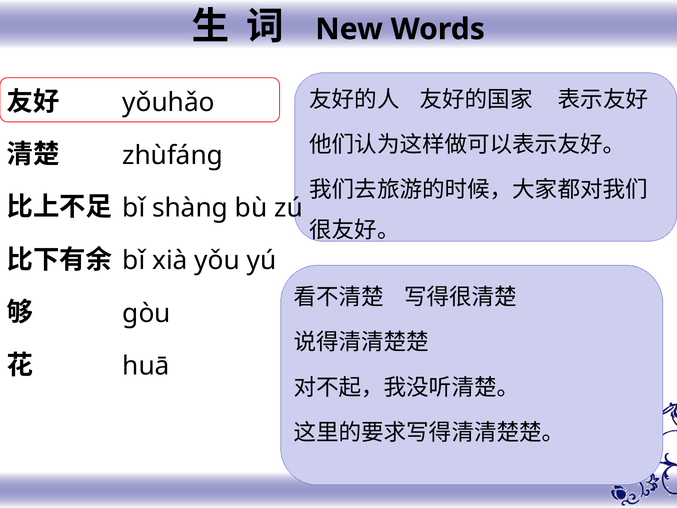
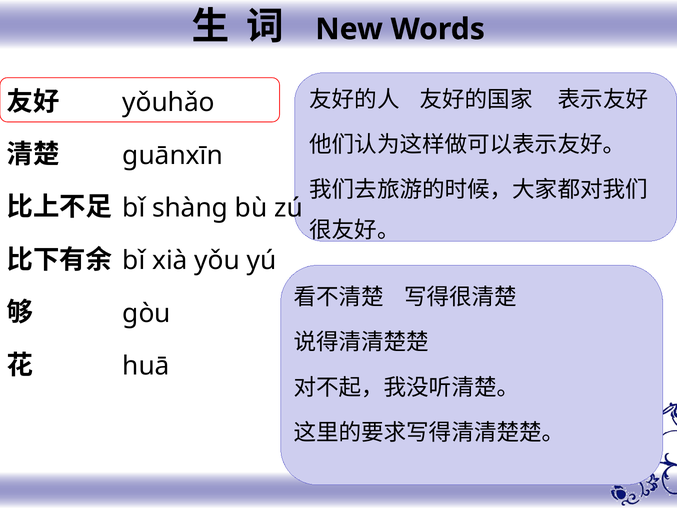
zhùfáng: zhùfáng -> guānxīn (173, 155)
